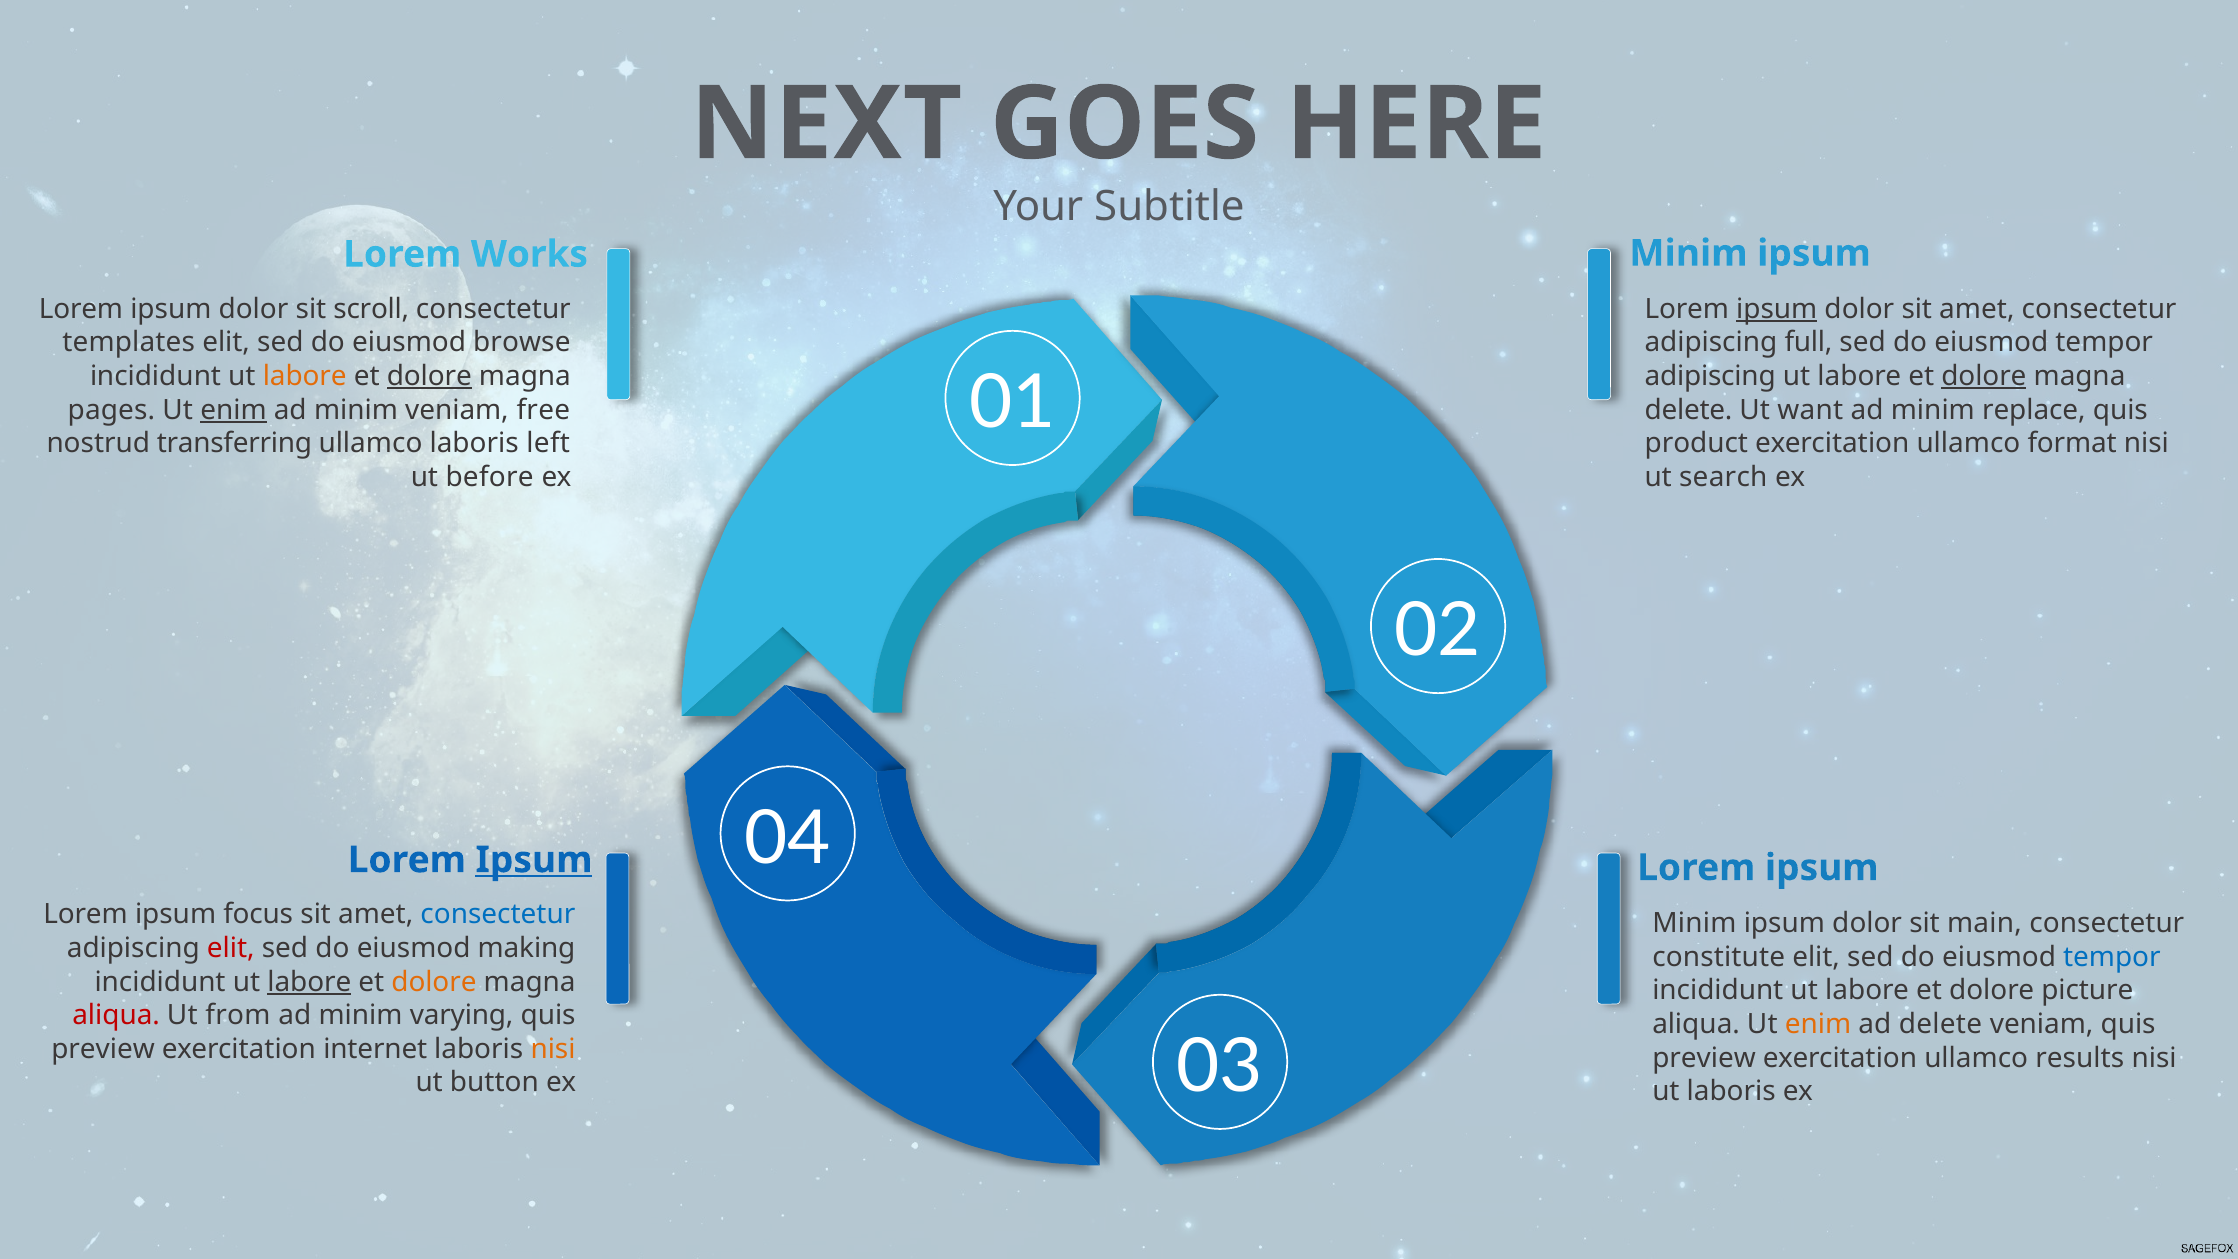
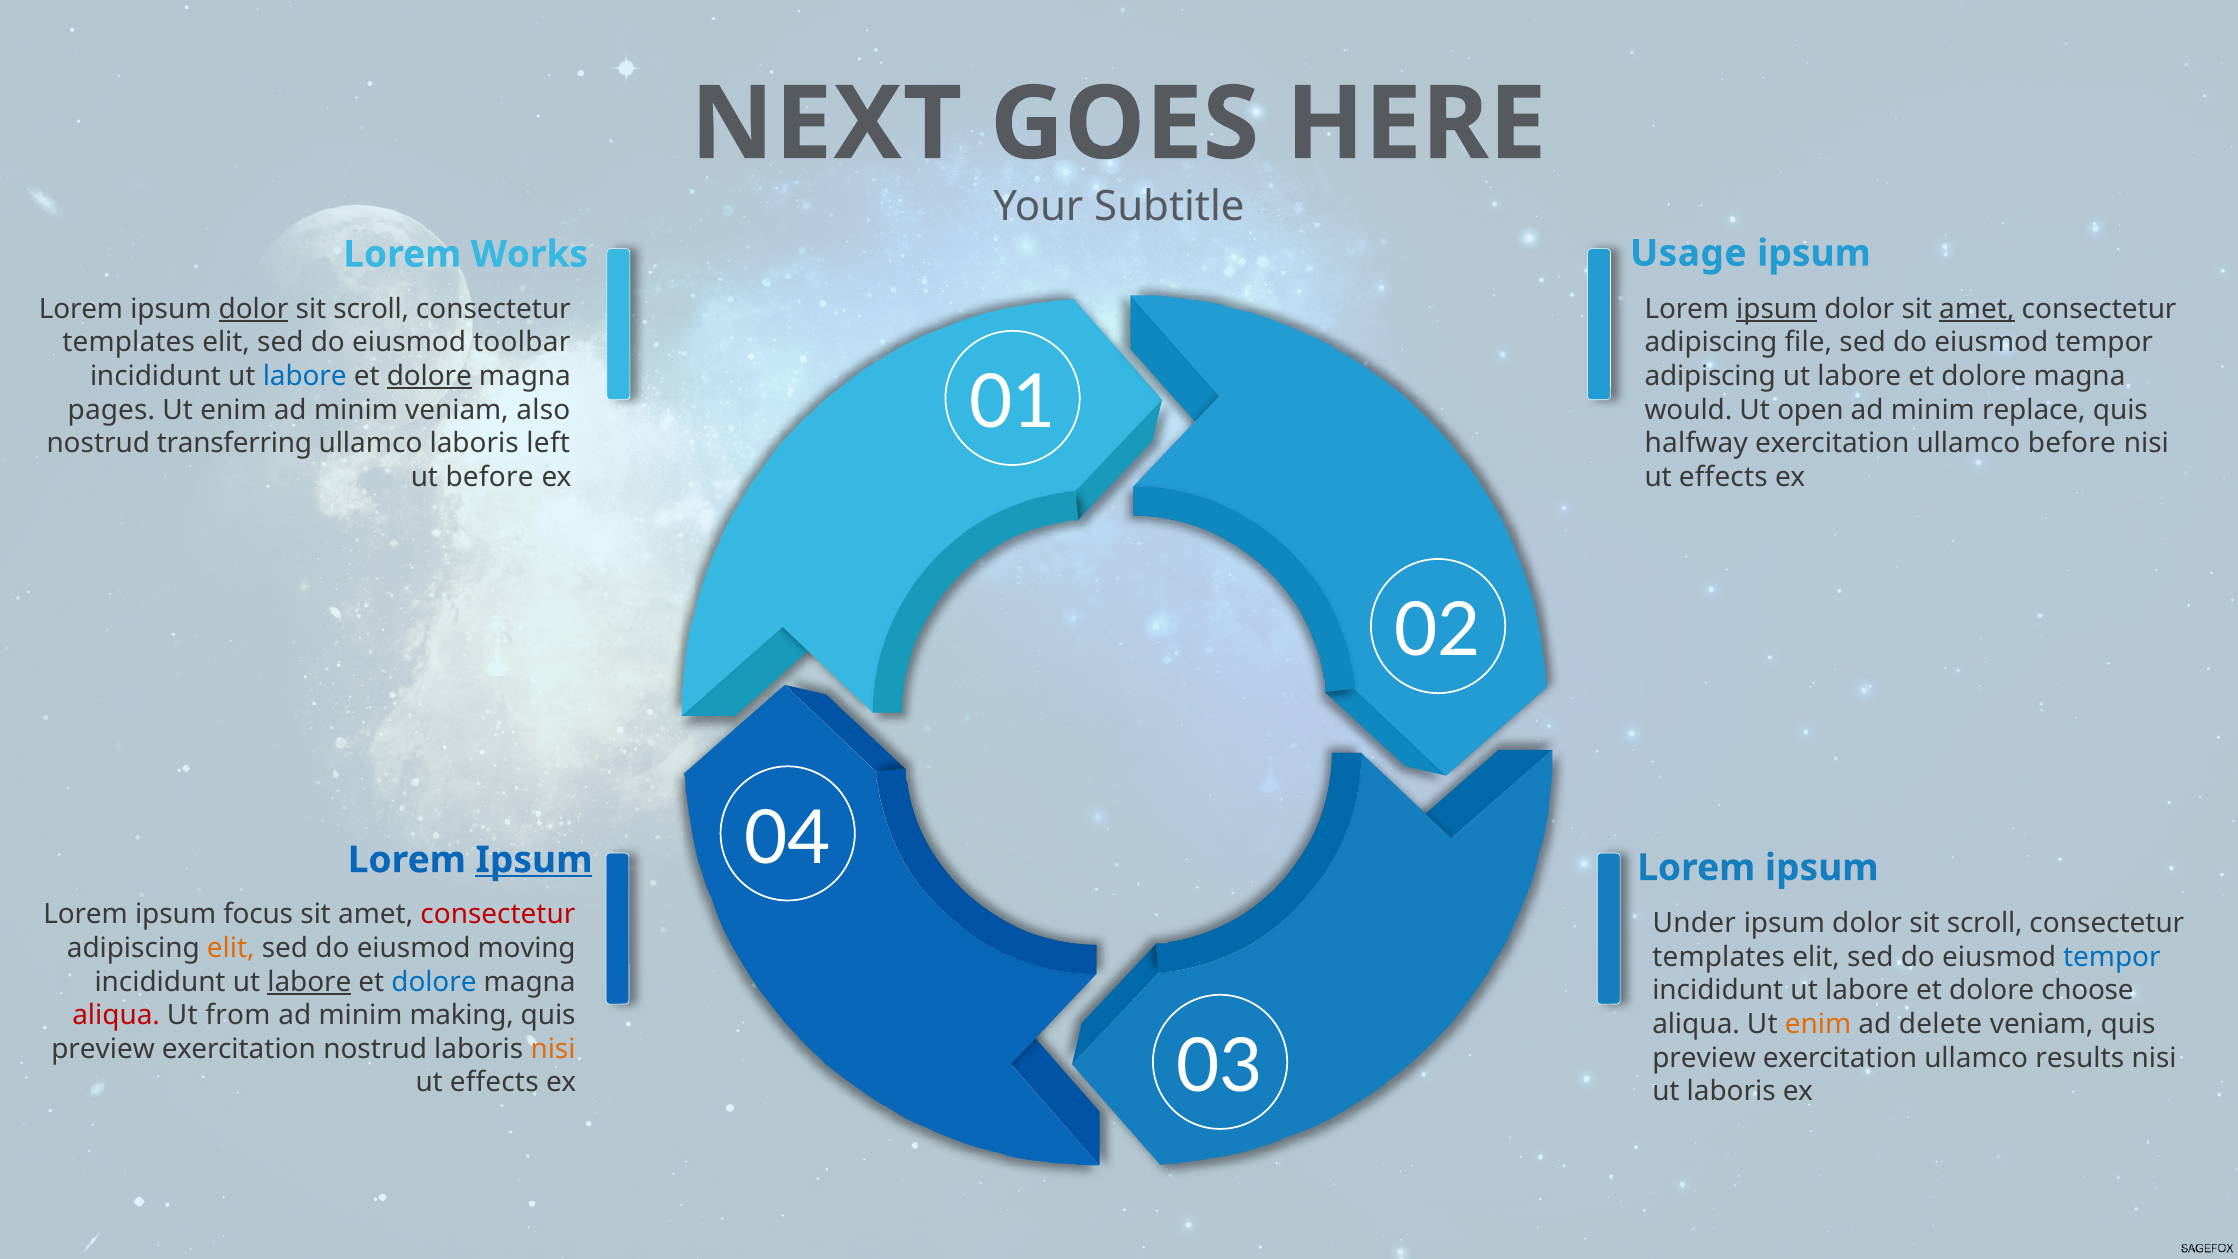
Minim: Minim -> Usage (1688, 253)
dolor underline: none -> present (253, 309)
amet underline: none -> present (1977, 309)
browse: browse -> toolbar (522, 343)
full: full -> file (1808, 343)
labore colour: orange -> blue (305, 376)
dolore underline: present -> none (1984, 376)
enim underline: present -> none (234, 410)
free: free -> also (543, 410)
delete: delete -> would (1688, 410)
want: want -> open (1811, 410)
product: product -> halfway (1696, 443)
ullamco format: format -> before (2072, 443)
search: search -> effects (1723, 477)
consectetur colour: blue -> red (498, 915)
Minim: Minim -> Under (1694, 923)
main: main -> scroll (1985, 923)
elit colour: red -> orange (231, 948)
making: making -> moving (527, 948)
constitute: constitute -> templates (1719, 957)
dolore colour: orange -> blue (434, 982)
picture: picture -> choose (2087, 991)
varying: varying -> making (462, 1015)
exercitation internet: internet -> nostrud (375, 1049)
button: button -> effects (494, 1082)
